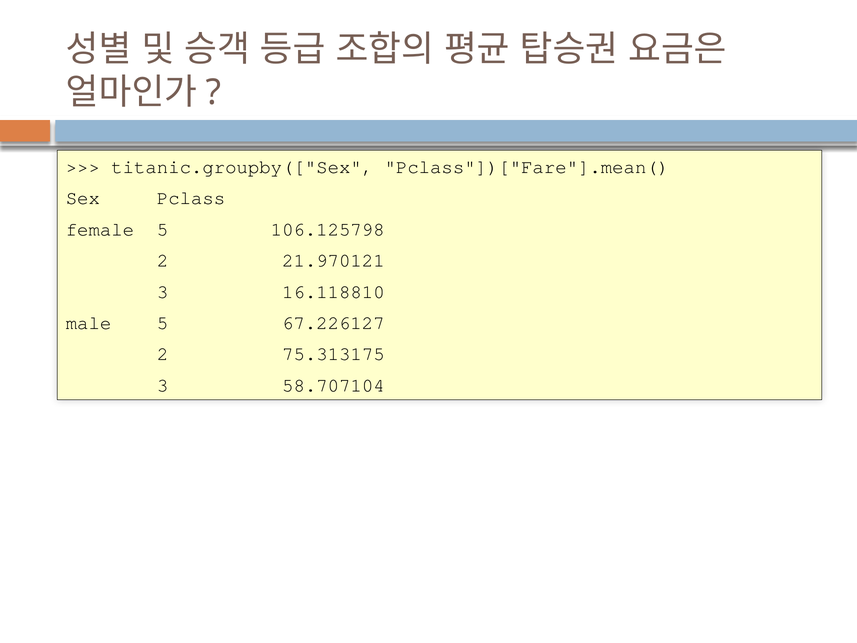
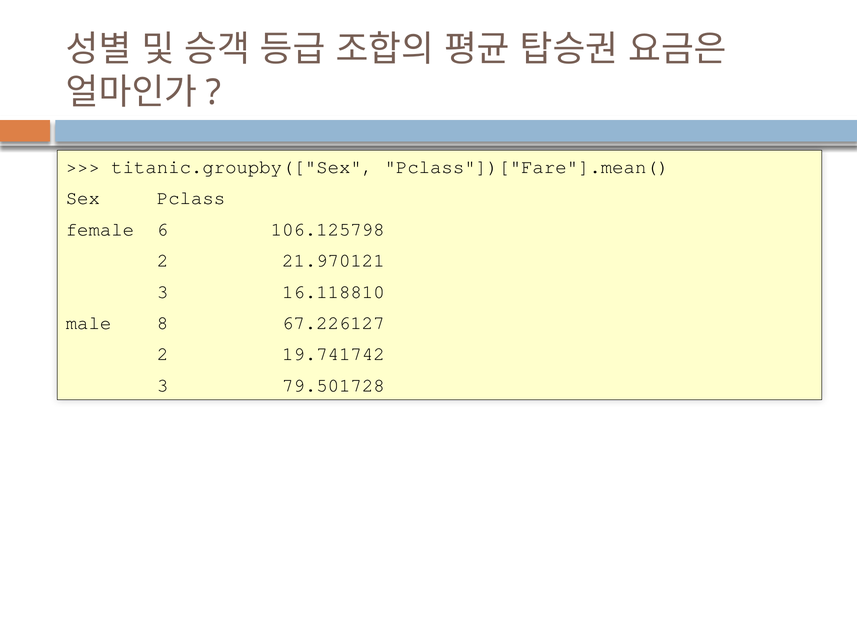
female 5: 5 -> 6 (163, 229)
male 5: 5 -> 8 (163, 323)
75.313175: 75.313175 -> 19.741742 (333, 354)
58.707104: 58.707104 -> 79.501728 (333, 385)
